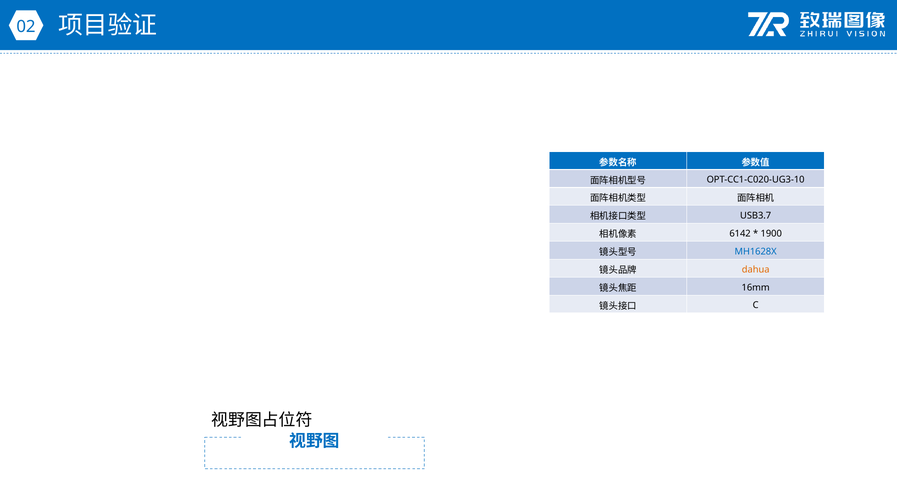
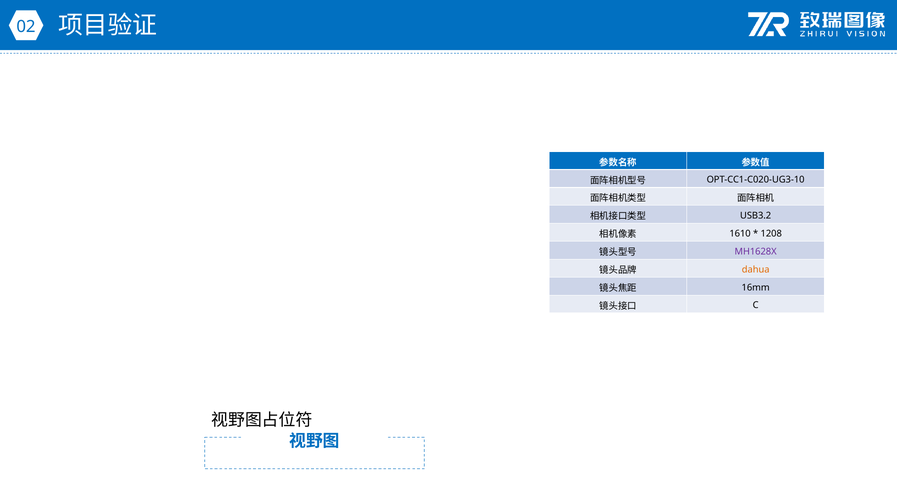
USB3.7: USB3.7 -> USB3.2 (756, 216)
6142: 6142 -> 1610 (740, 234)
1900: 1900 -> 1208 (771, 234)
MH1628X colour: blue -> purple (756, 252)
